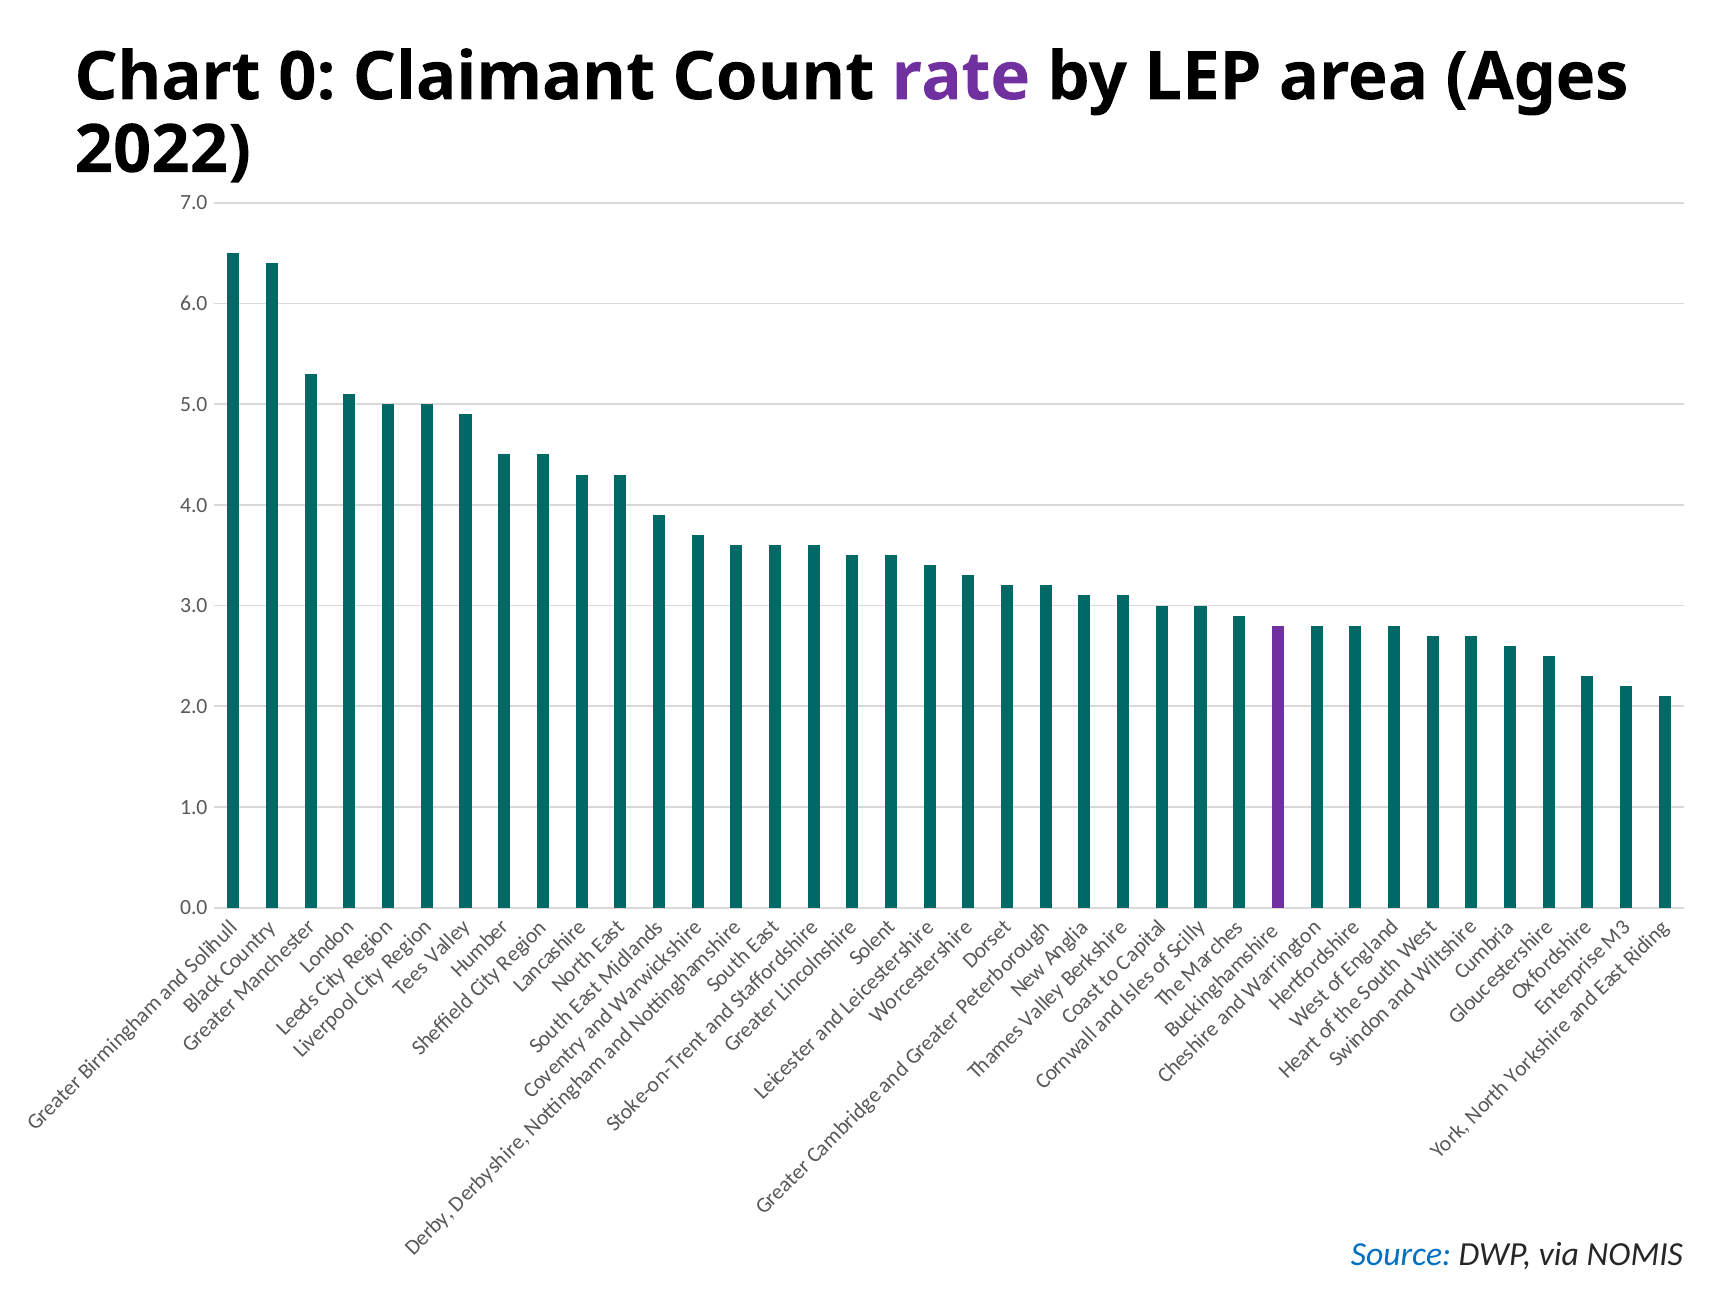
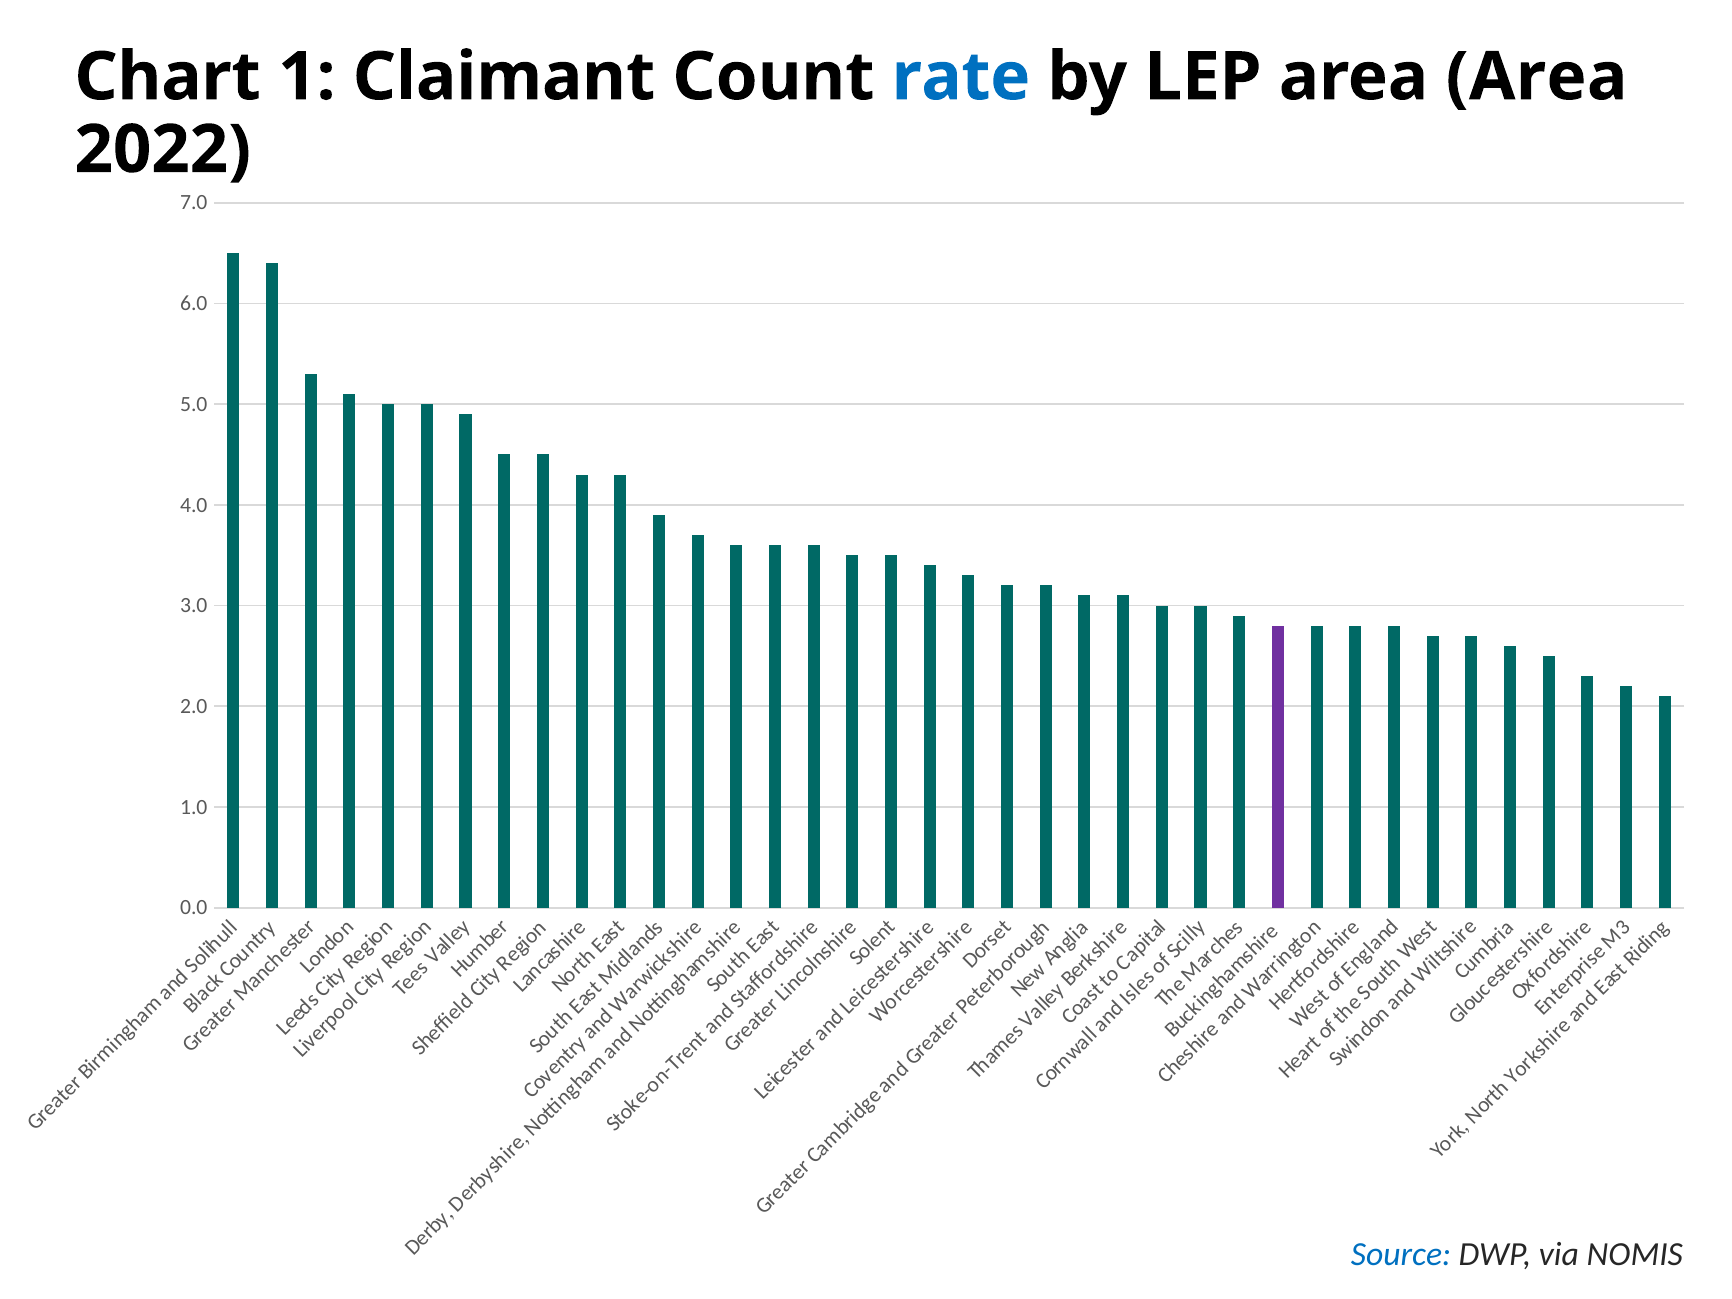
0: 0 -> 1 (307, 77)
rate colour: purple -> blue (961, 77)
area Ages: Ages -> Area (1537, 77)
